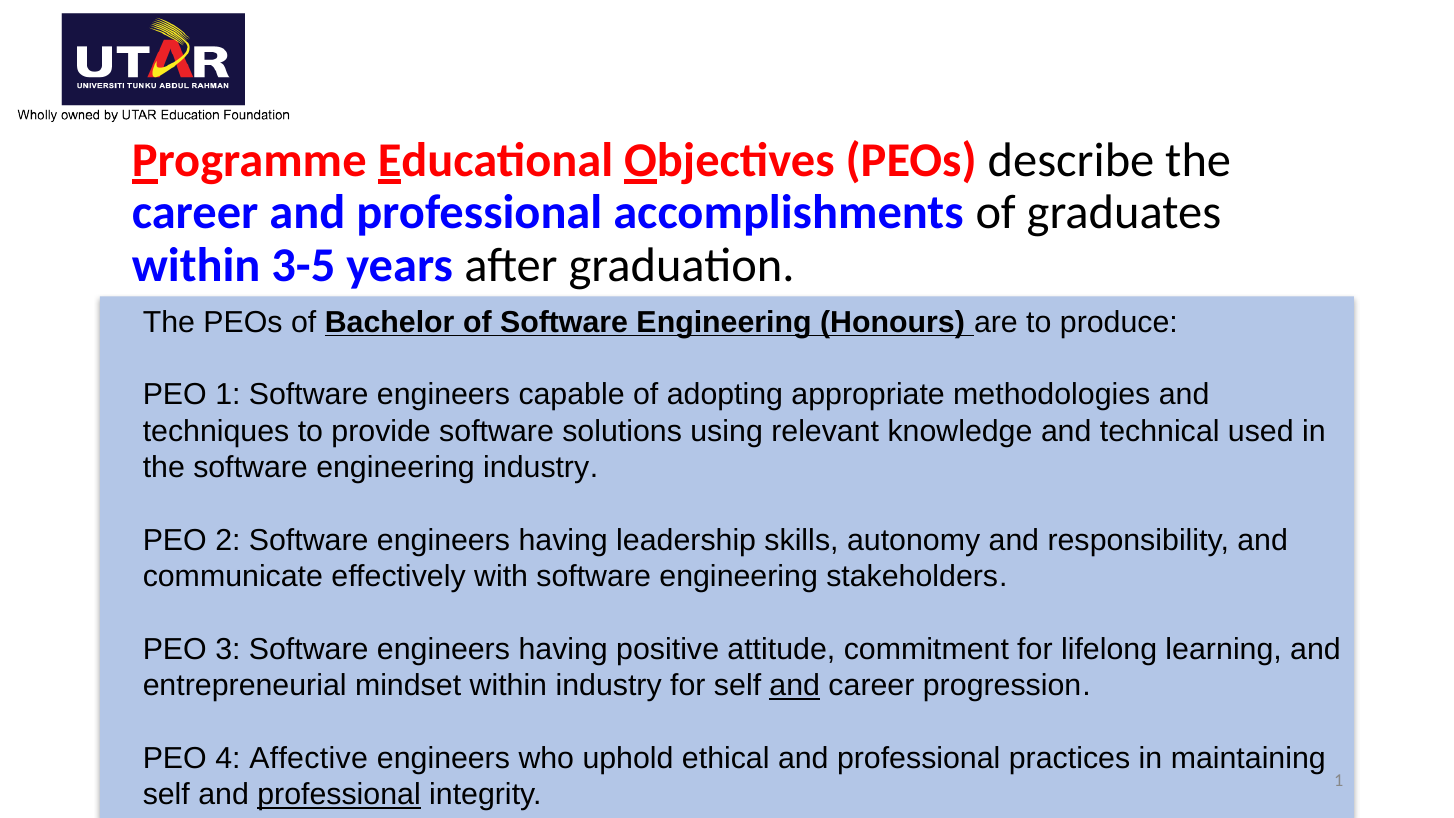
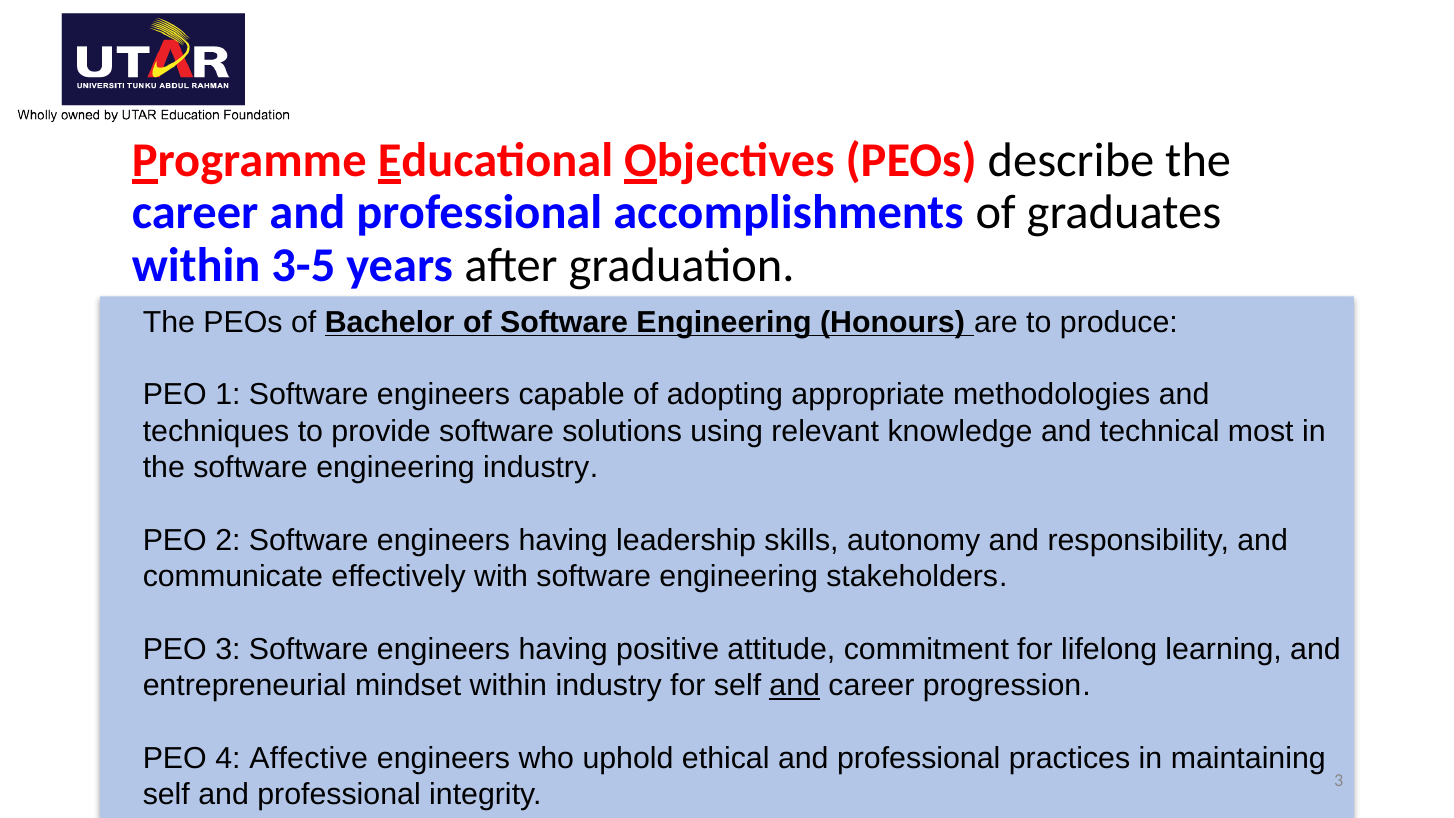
used: used -> most (1261, 431)
professional underline: present -> none (339, 795)
integrity 1: 1 -> 3 (1339, 781)
